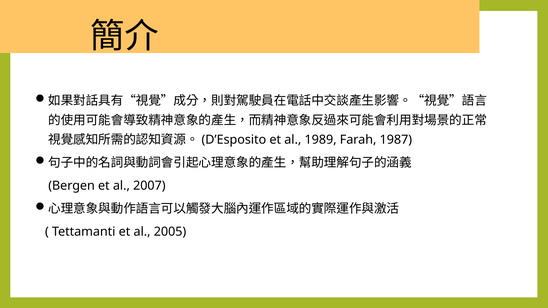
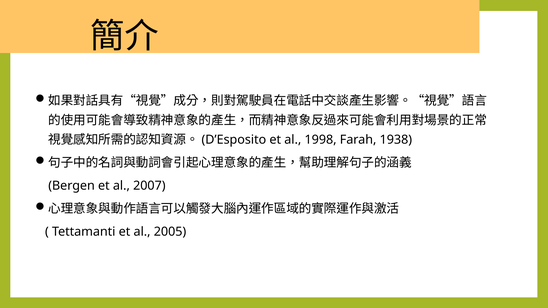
1989: 1989 -> 1998 (321, 140)
1987: 1987 -> 1938 (396, 140)
